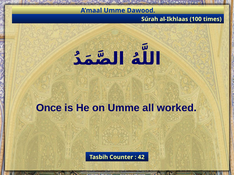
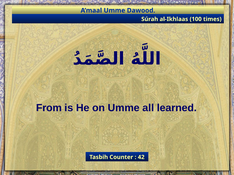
Once: Once -> From (49, 108)
worked: worked -> learned (177, 108)
